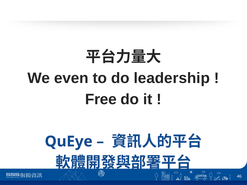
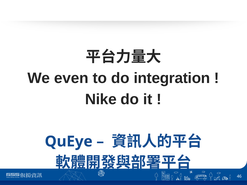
leadership: leadership -> integration (172, 78)
Free: Free -> Nike (101, 99)
